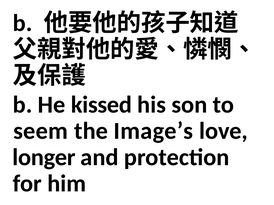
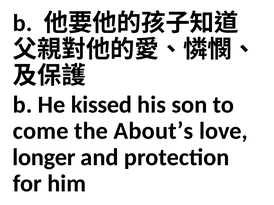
seem: seem -> come (41, 131)
Image’s: Image’s -> About’s (153, 131)
